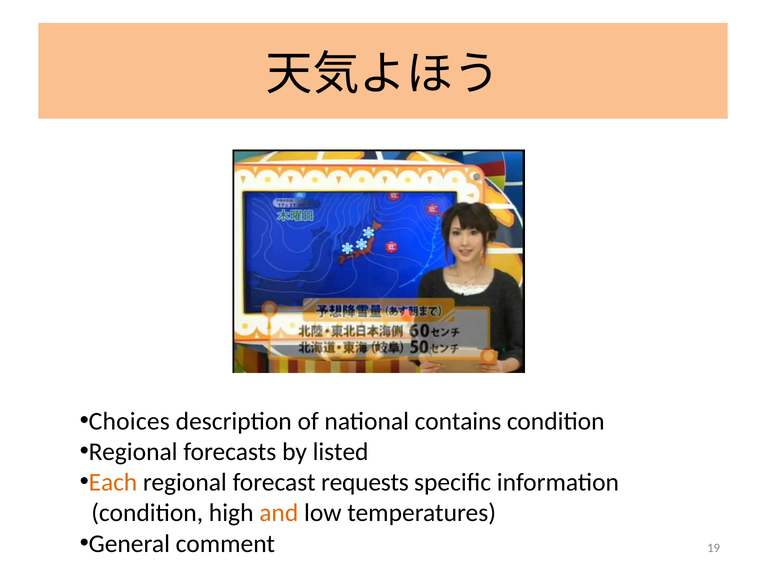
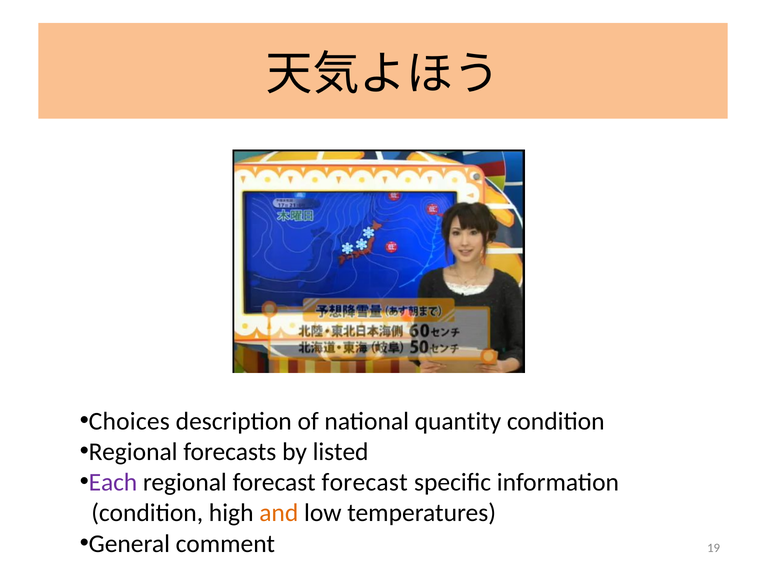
contains: contains -> quantity (458, 421)
Each colour: orange -> purple (113, 483)
forecast requests: requests -> forecast (365, 483)
